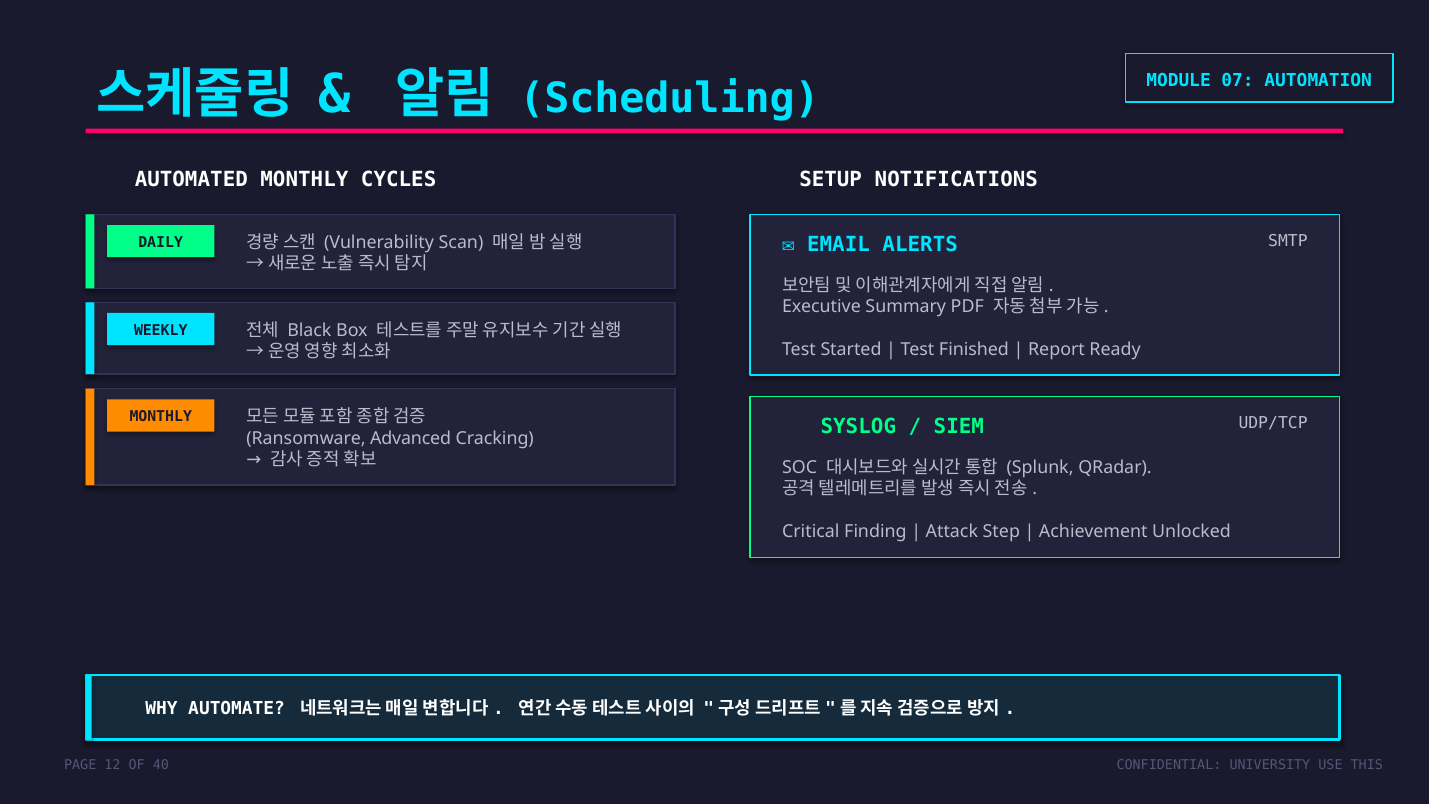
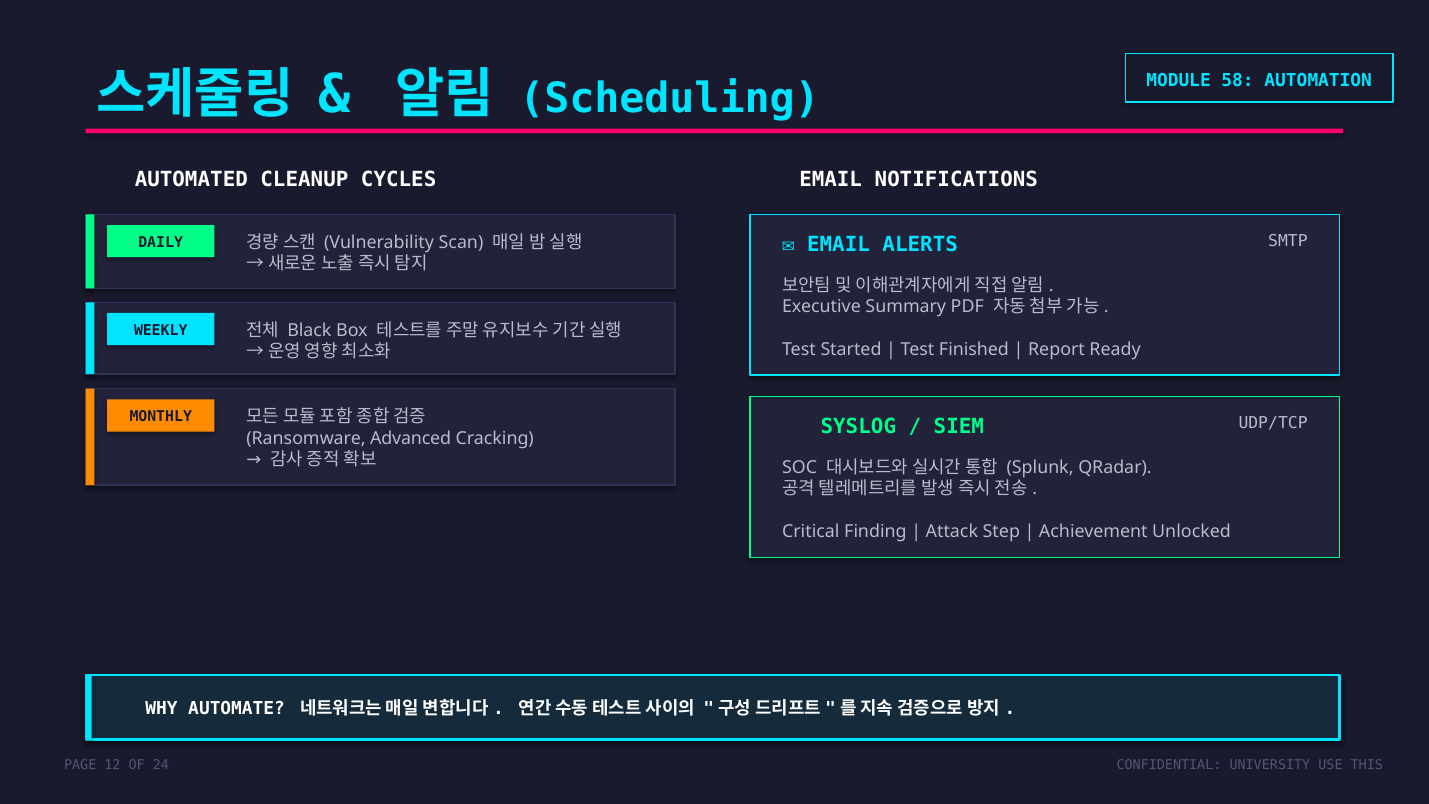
07: 07 -> 58 (1238, 81)
AUTOMATED MONTHLY: MONTHLY -> CLEANUP (304, 180)
SETUP: SETUP -> EMAIL (831, 180)
40: 40 -> 24 (161, 764)
